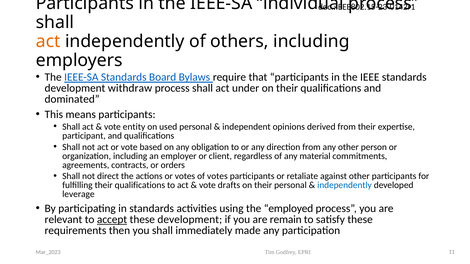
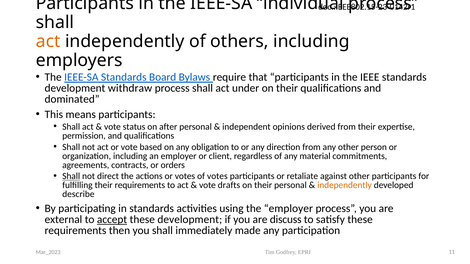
entity: entity -> status (134, 127)
used: used -> after (168, 127)
participant: participant -> permission (84, 136)
Shall underline: none -> present (71, 176)
fulfilling their qualifications: qualifications -> requirements (140, 185)
independently colour: blue -> orange (345, 185)
leverage: leverage -> describe (78, 195)
the employed: employed -> employer (288, 209)
relevant: relevant -> external (63, 220)
remain: remain -> discuss (286, 220)
